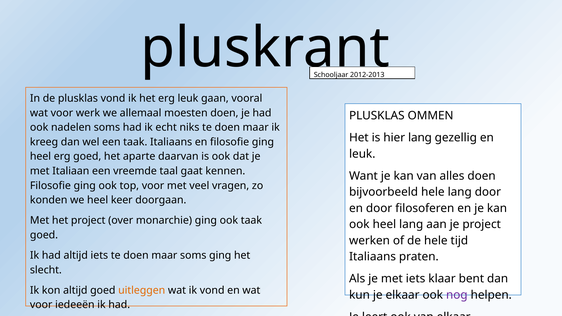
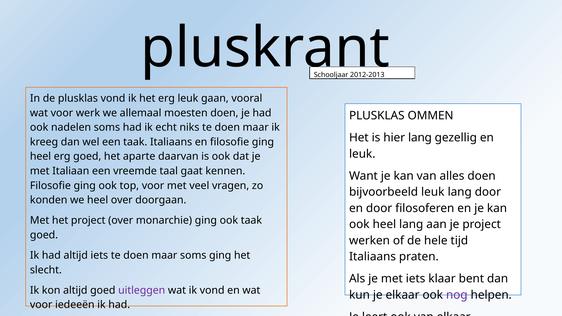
bijvoorbeeld hele: hele -> leuk (433, 192)
heel keer: keer -> over (122, 200)
uitleggen colour: orange -> purple (142, 290)
